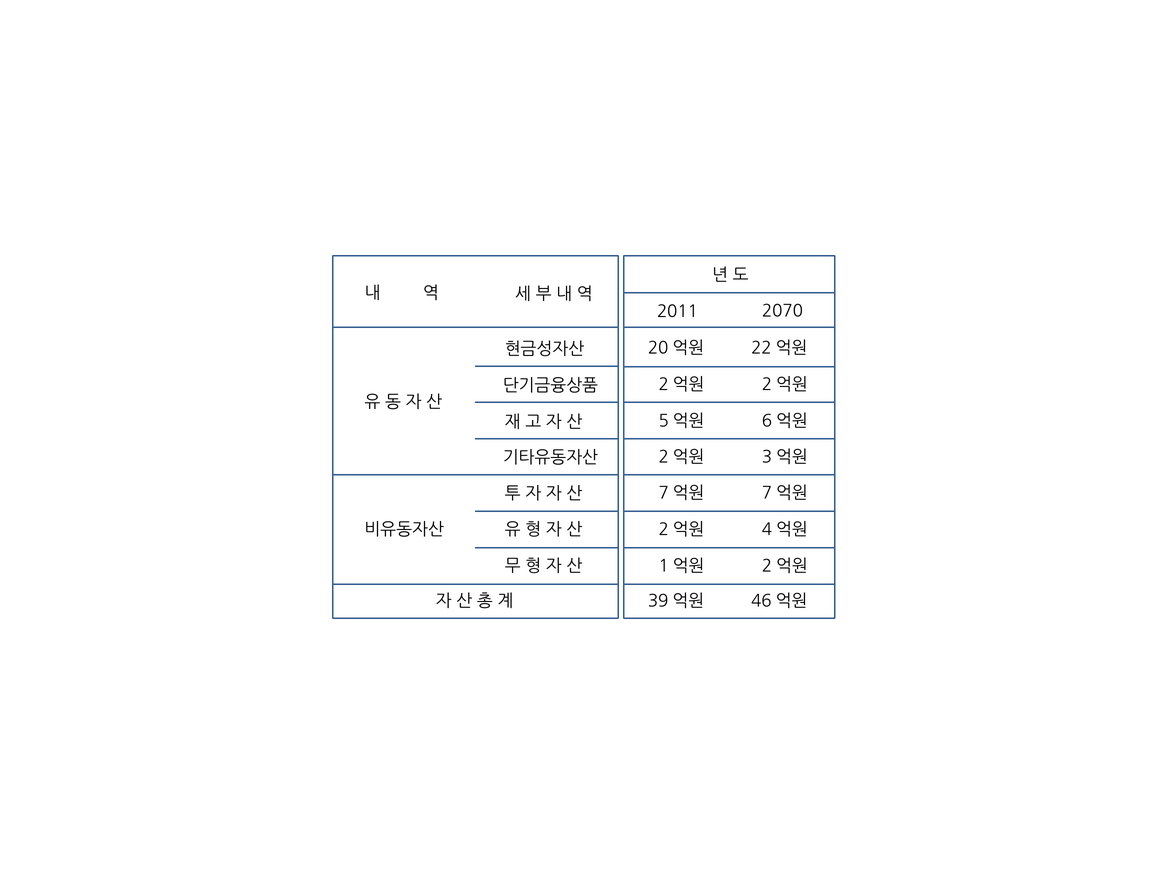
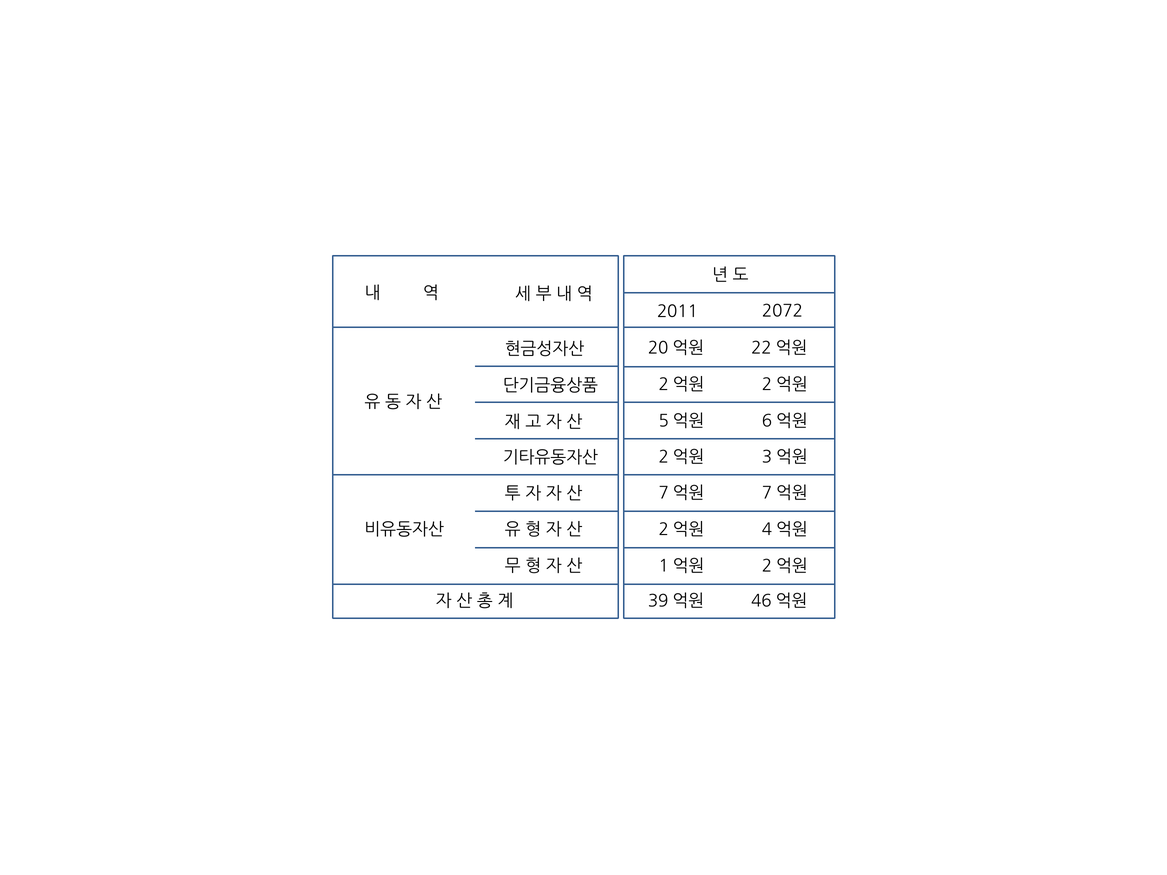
2070: 2070 -> 2072 (782, 311)
